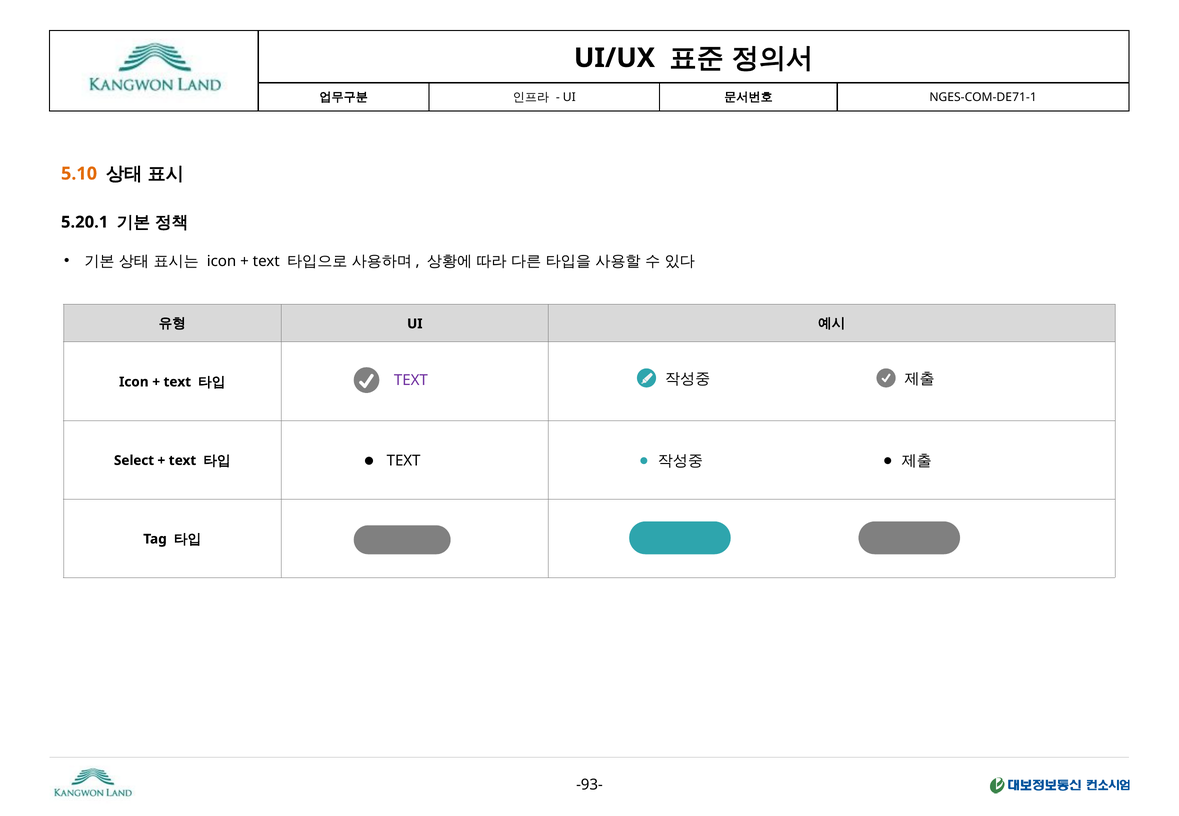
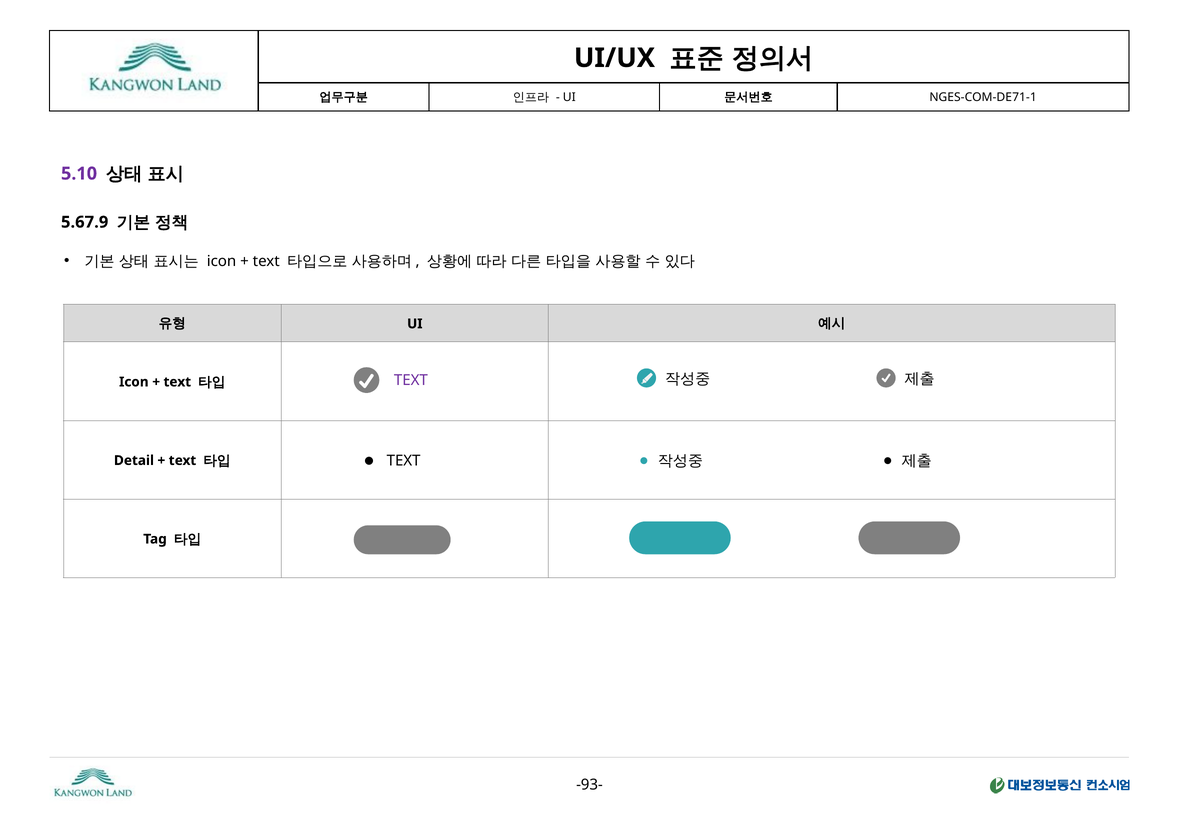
5.10 colour: orange -> purple (79, 174)
5.20.1: 5.20.1 -> 5.67.9 (85, 222)
Select: Select -> Detail (134, 461)
